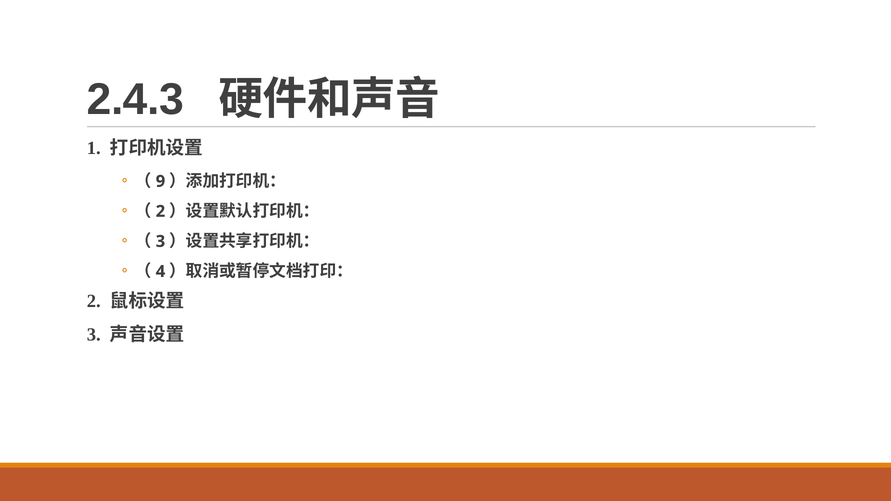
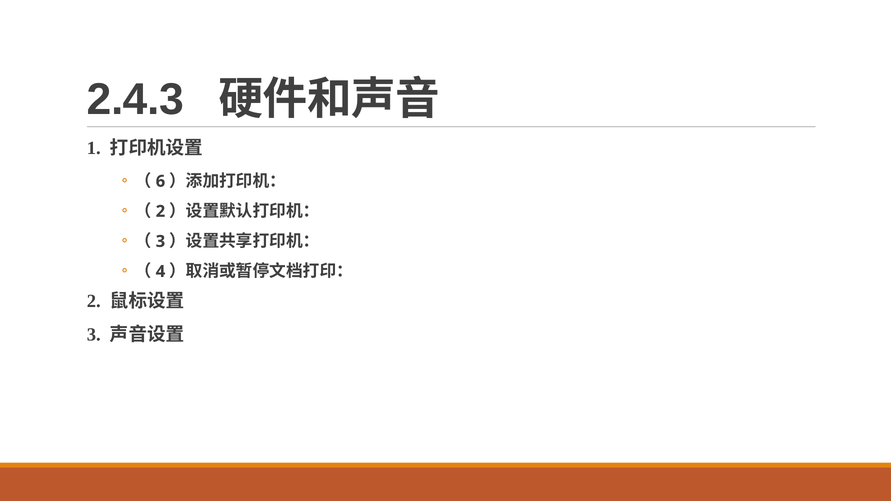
9: 9 -> 6 (160, 181)
